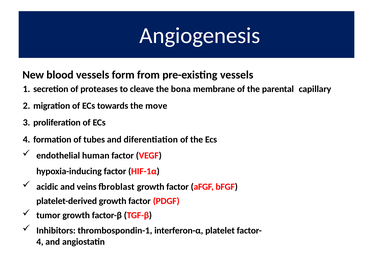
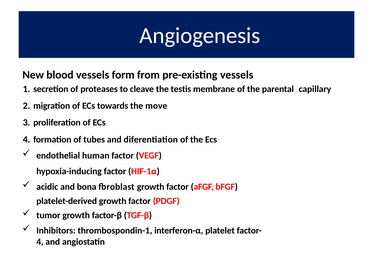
bona: bona -> testis (181, 89)
veins: veins -> bona (87, 187)
